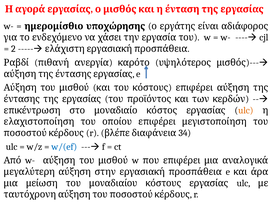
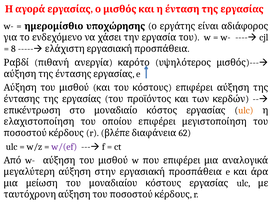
2: 2 -> 8 (13, 49)
34: 34 -> 62 (185, 132)
w/(ef colour: blue -> purple (64, 146)
